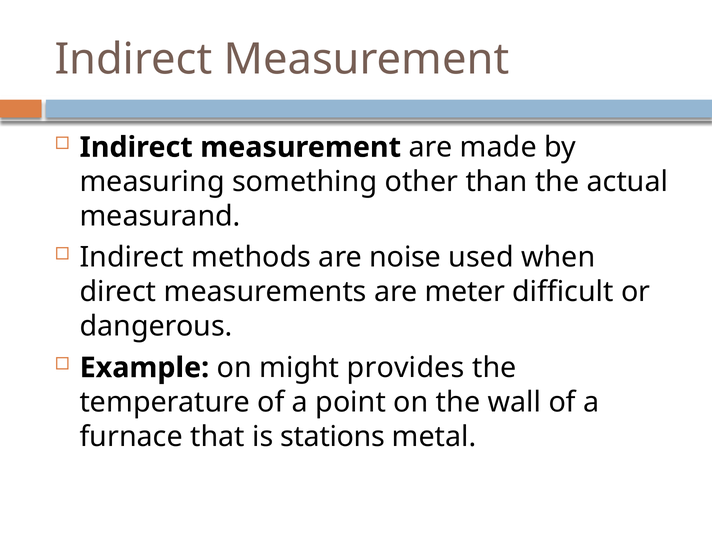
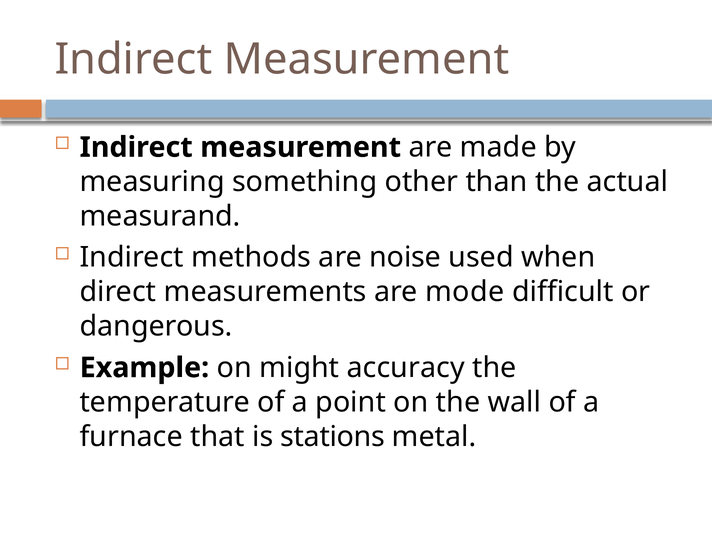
meter: meter -> mode (465, 292)
provides: provides -> accuracy (406, 368)
